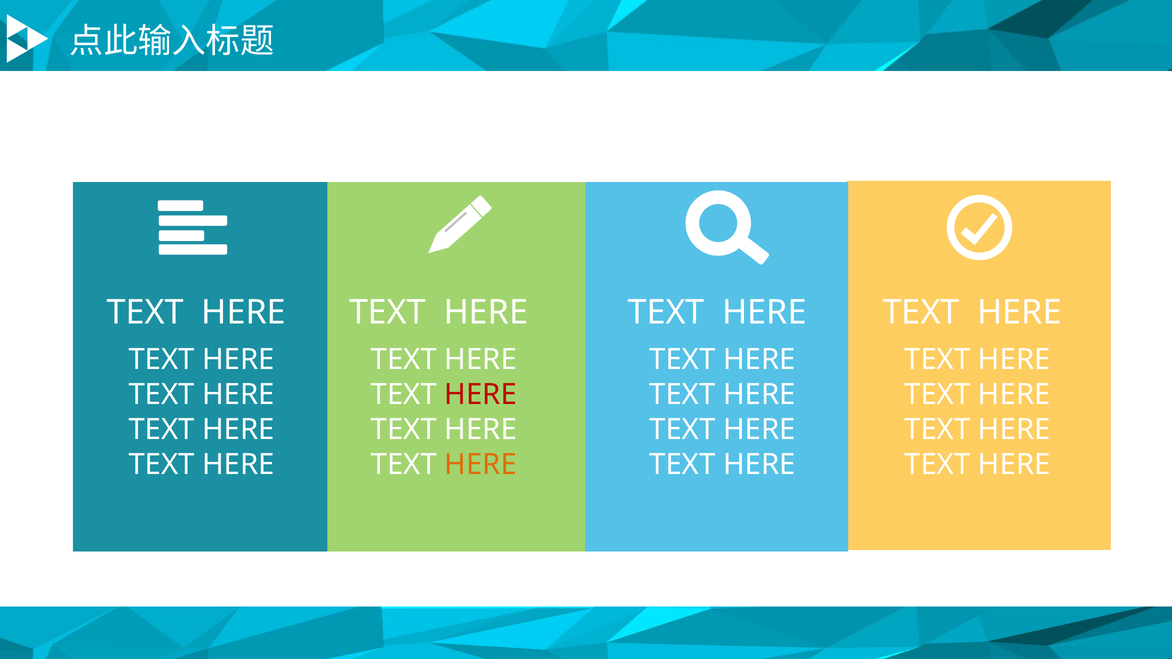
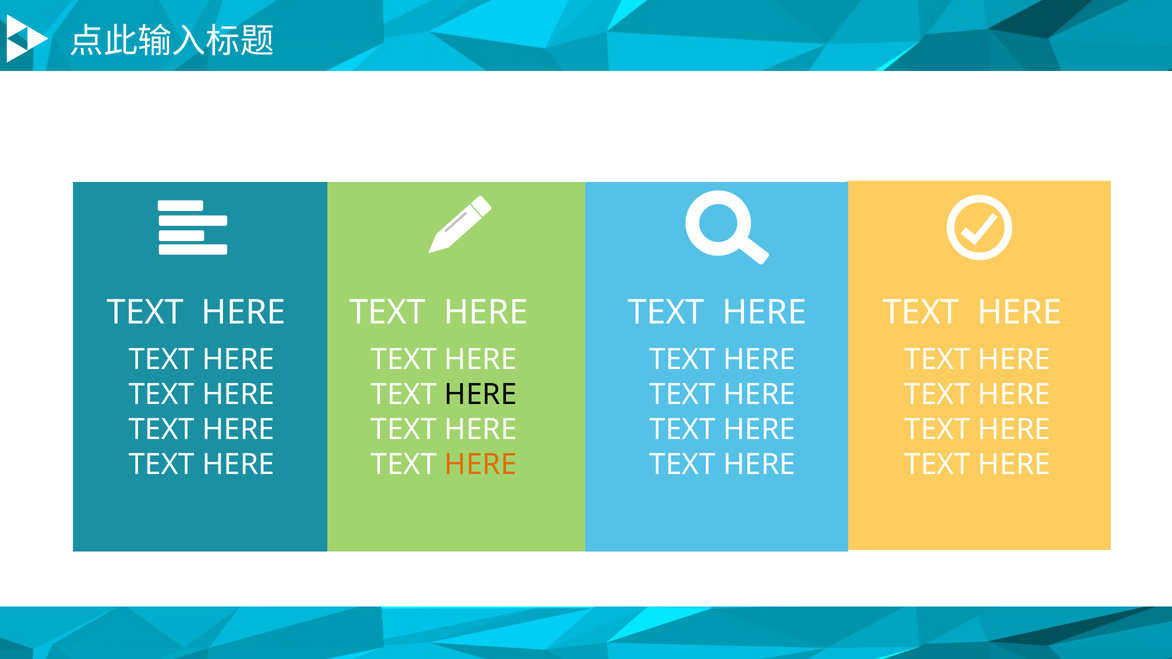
HERE colour: red -> black (481, 395)
